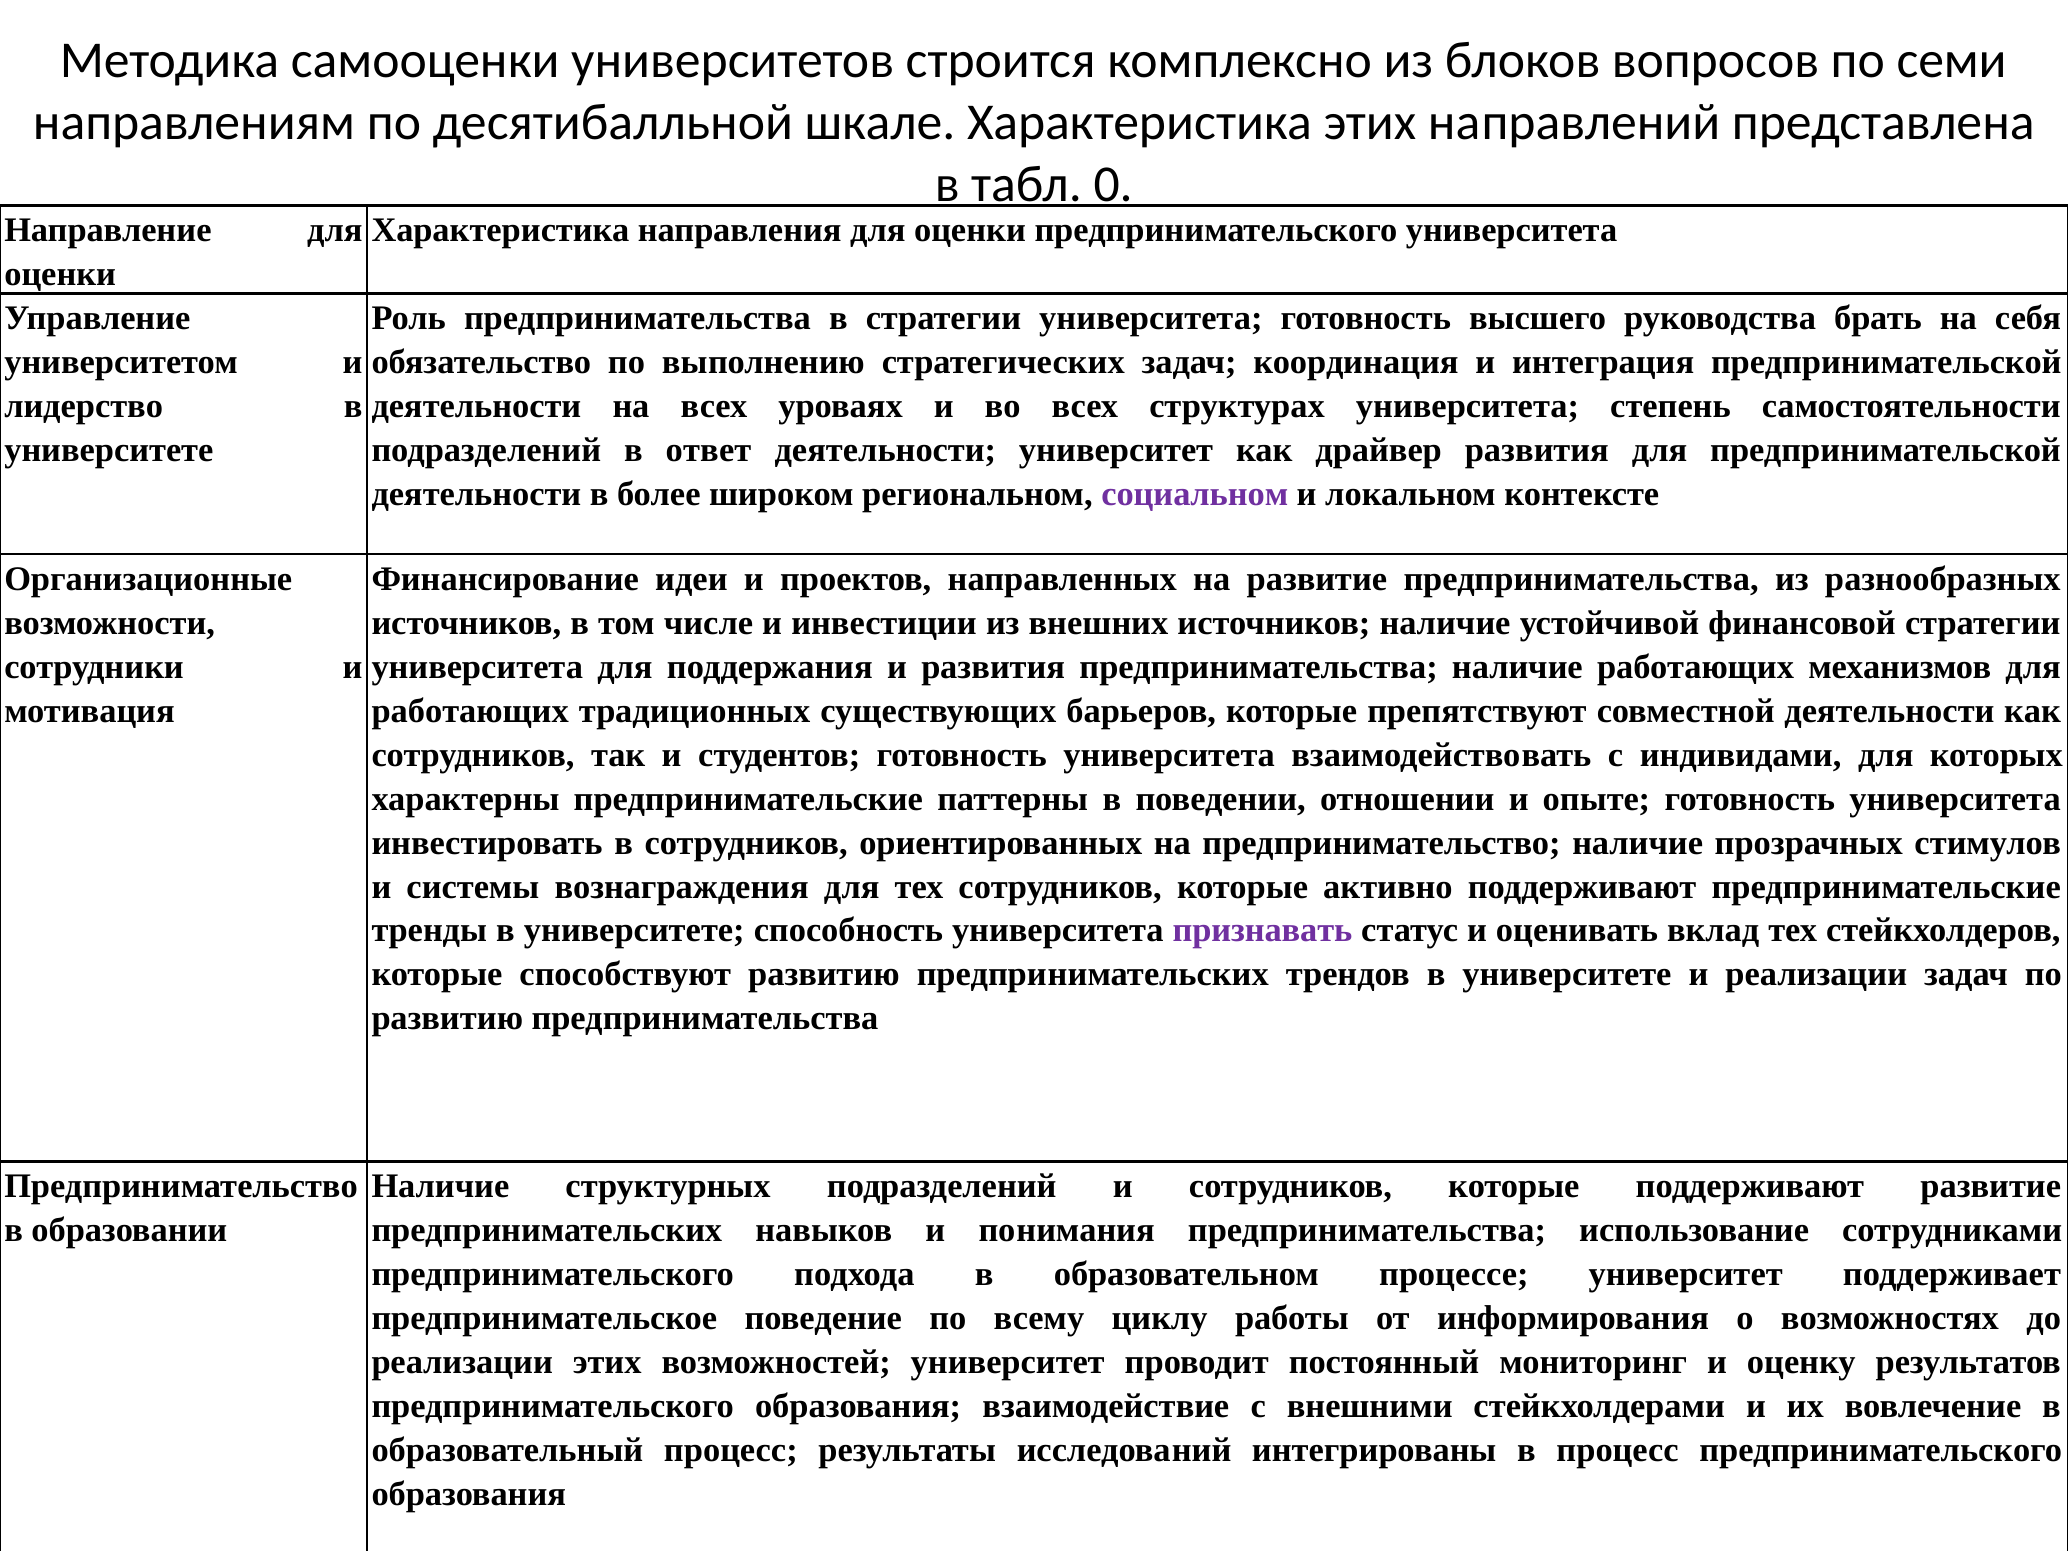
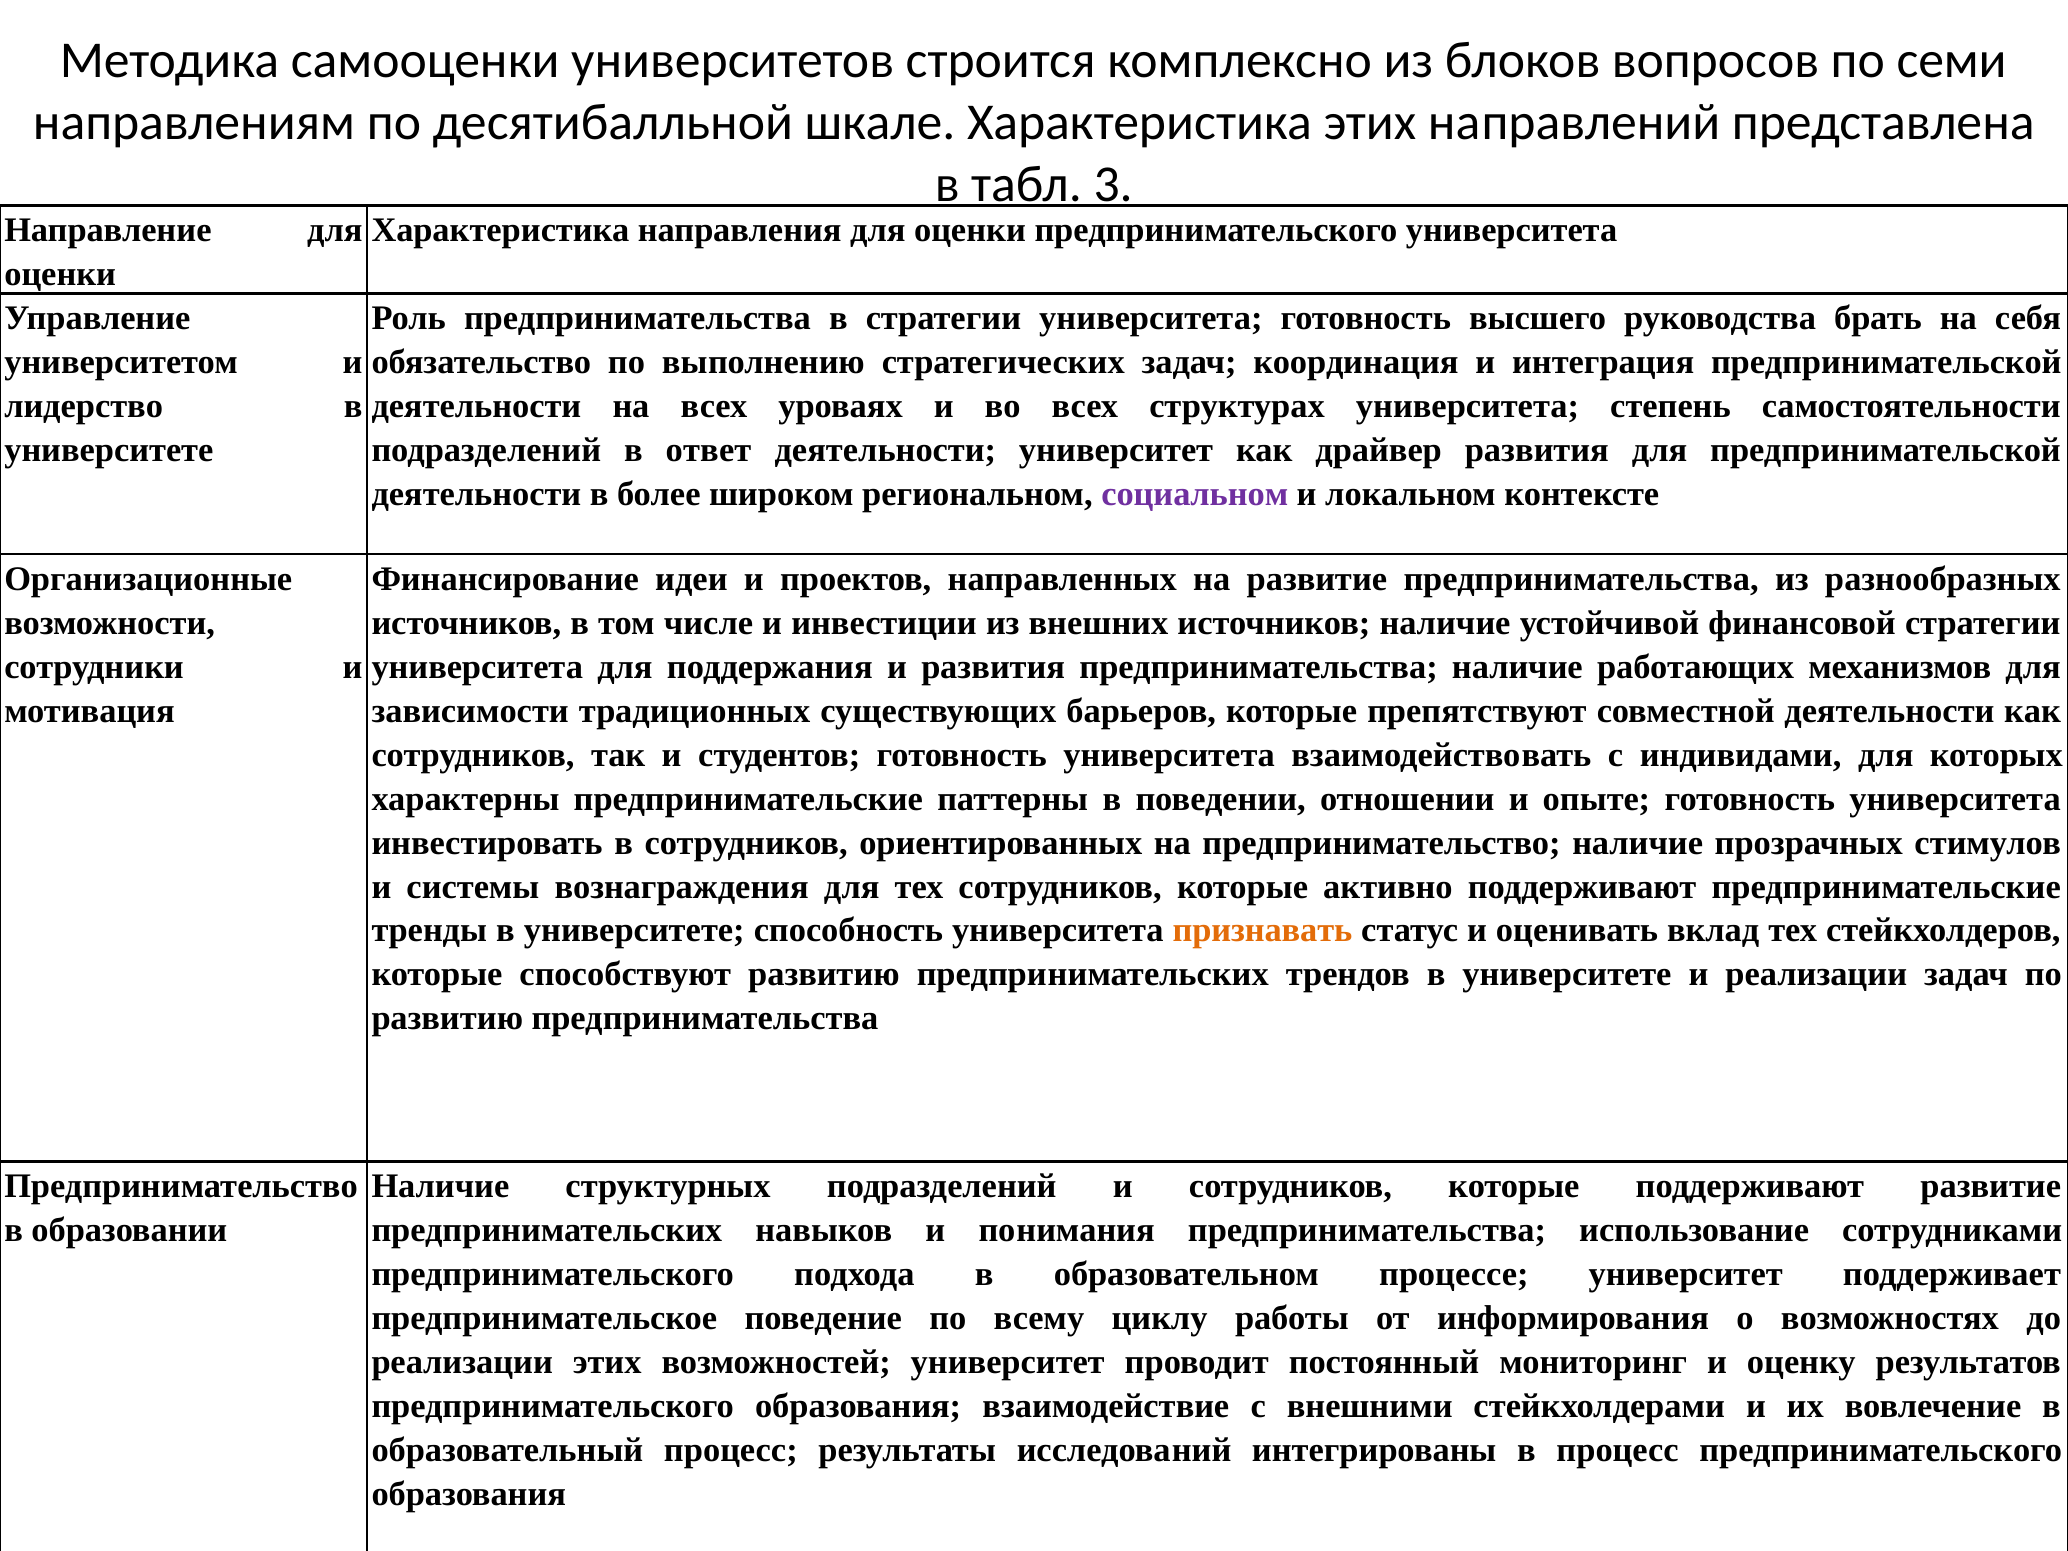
0: 0 -> 3 (1113, 185)
работающих: работающих -> зависимости (470, 711)
признавать colour: purple -> orange (1262, 931)
